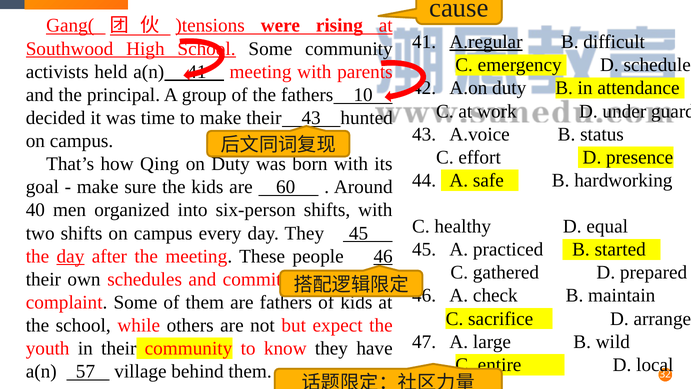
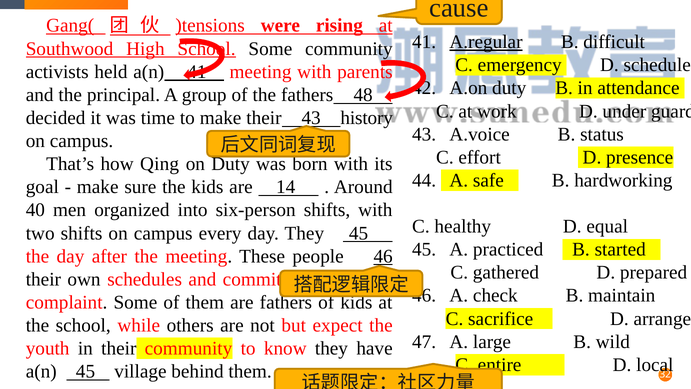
10: 10 -> 48 (363, 95)
hunted: hunted -> history (367, 118)
60: 60 -> 14 (286, 187)
day underline: present -> none (71, 256)
a(n 57: 57 -> 45 (85, 371)
